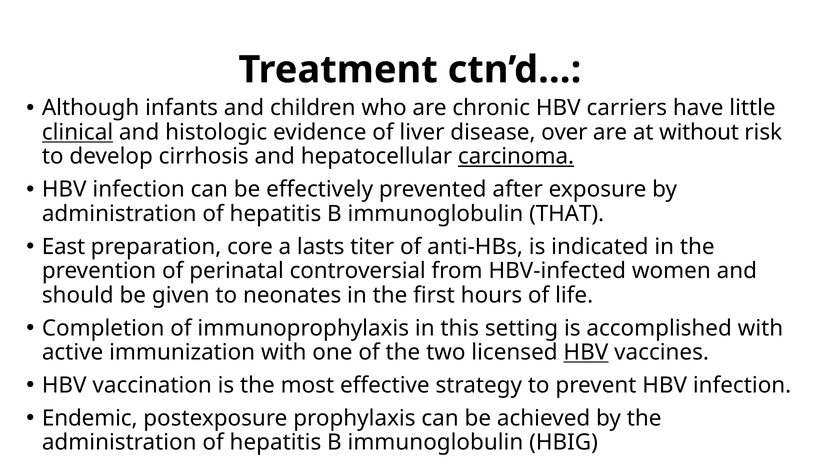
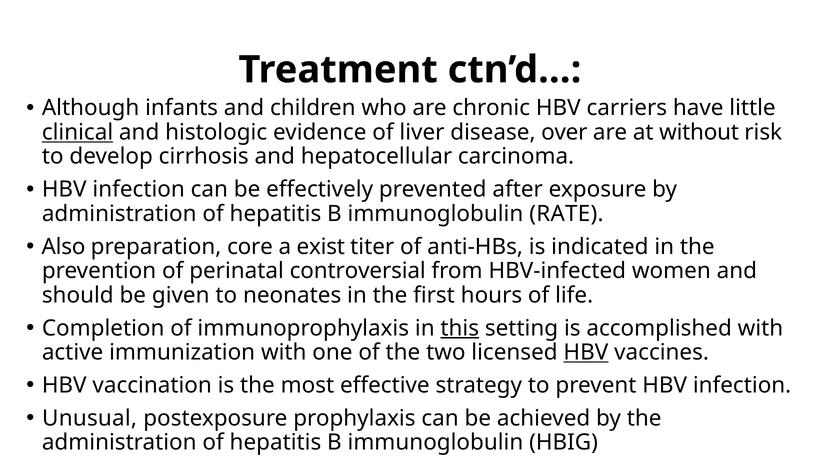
carcinoma underline: present -> none (516, 157)
THAT: THAT -> RATE (566, 214)
East: East -> Also (63, 247)
lasts: lasts -> exist (321, 247)
this underline: none -> present (460, 328)
Endemic: Endemic -> Unusual (90, 418)
